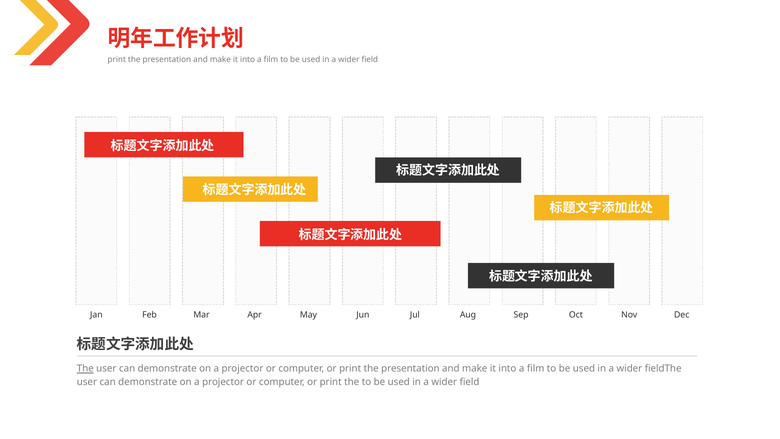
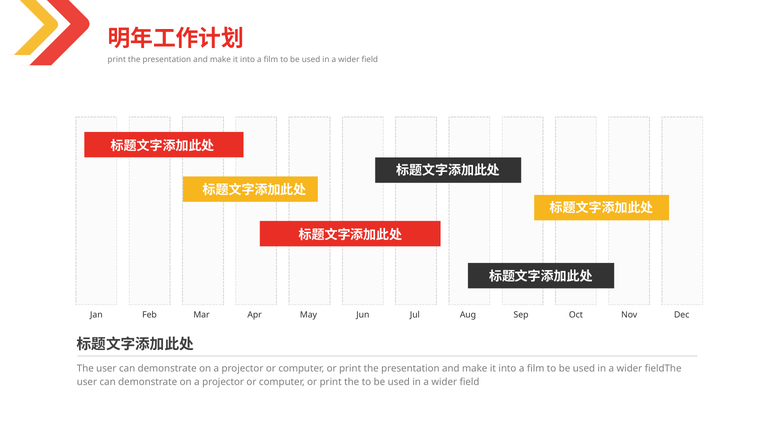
The underline: present -> none (85, 369)
